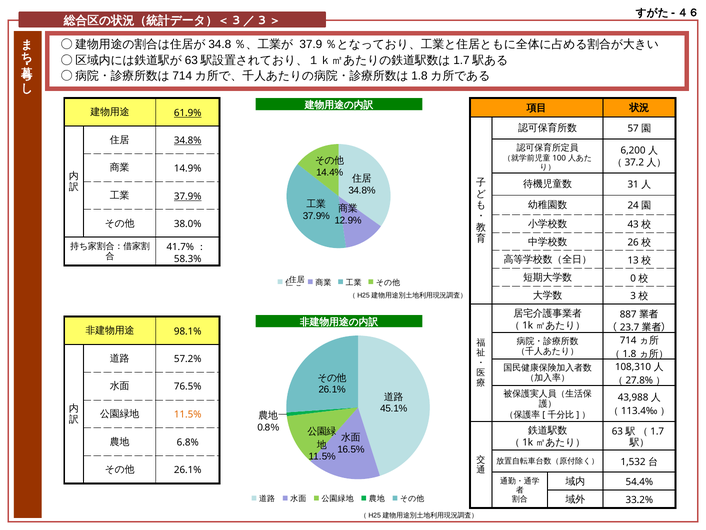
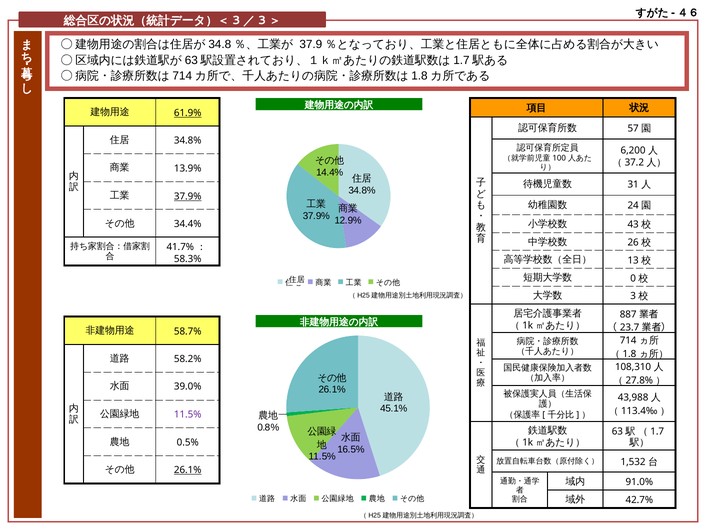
34.8% underline: present -> none (188, 141)
14.9%: 14.9% -> 13.9% (188, 168)
38.0%: 38.0% -> 34.4% (188, 224)
98.1%: 98.1% -> 58.7% (188, 331)
57.2%: 57.2% -> 58.2% (188, 358)
76.5%: 76.5% -> 39.0% (188, 386)
11.5% colour: orange -> purple (188, 414)
6.8%: 6.8% -> 0.5% (188, 442)
26.1% underline: none -> present (188, 470)
54.4%: 54.4% -> 91.0% (639, 482)
33.2%: 33.2% -> 42.7% (639, 499)
